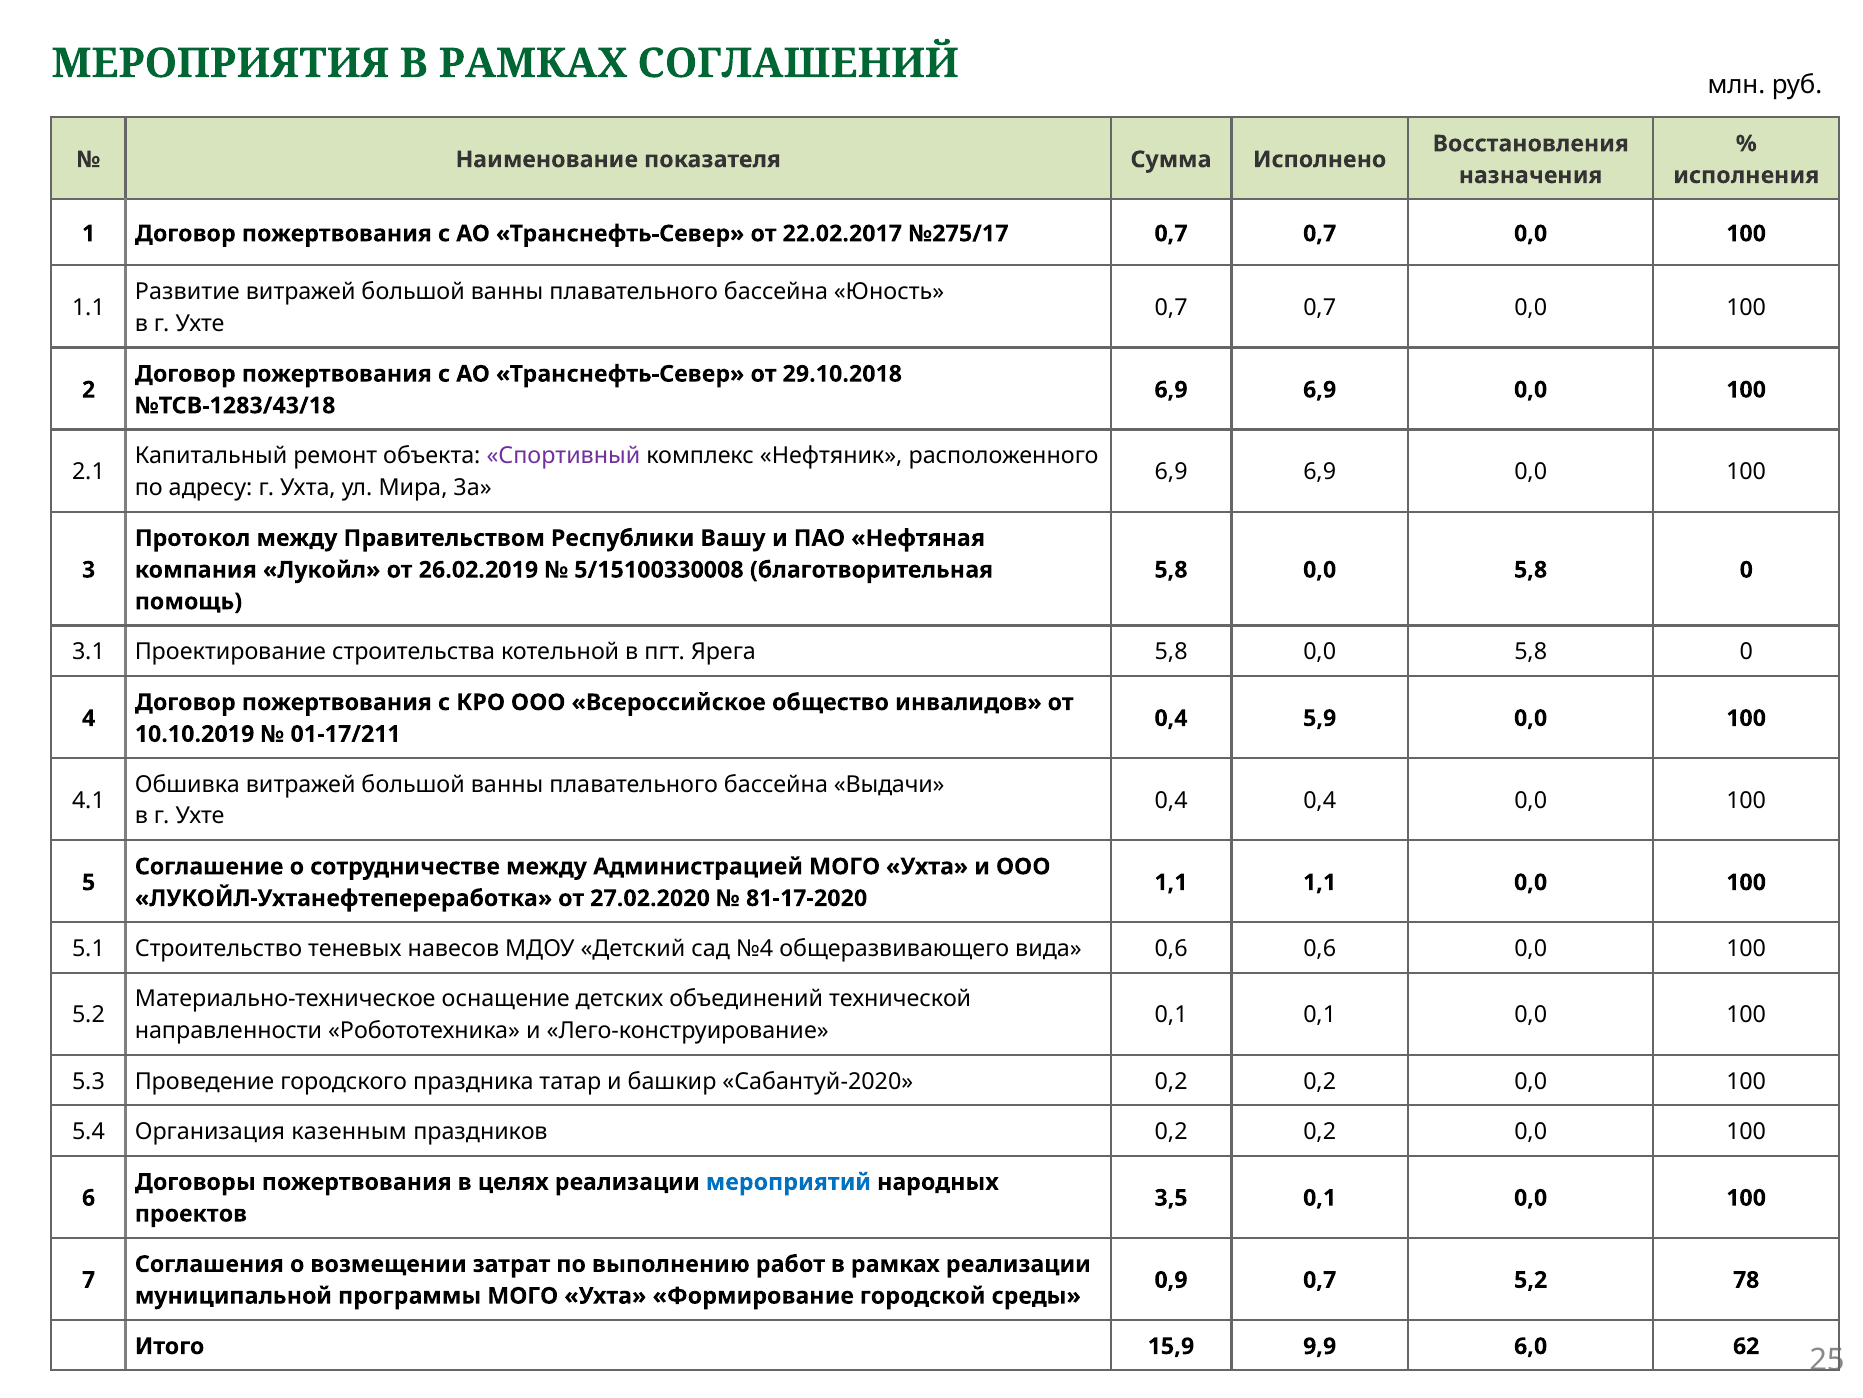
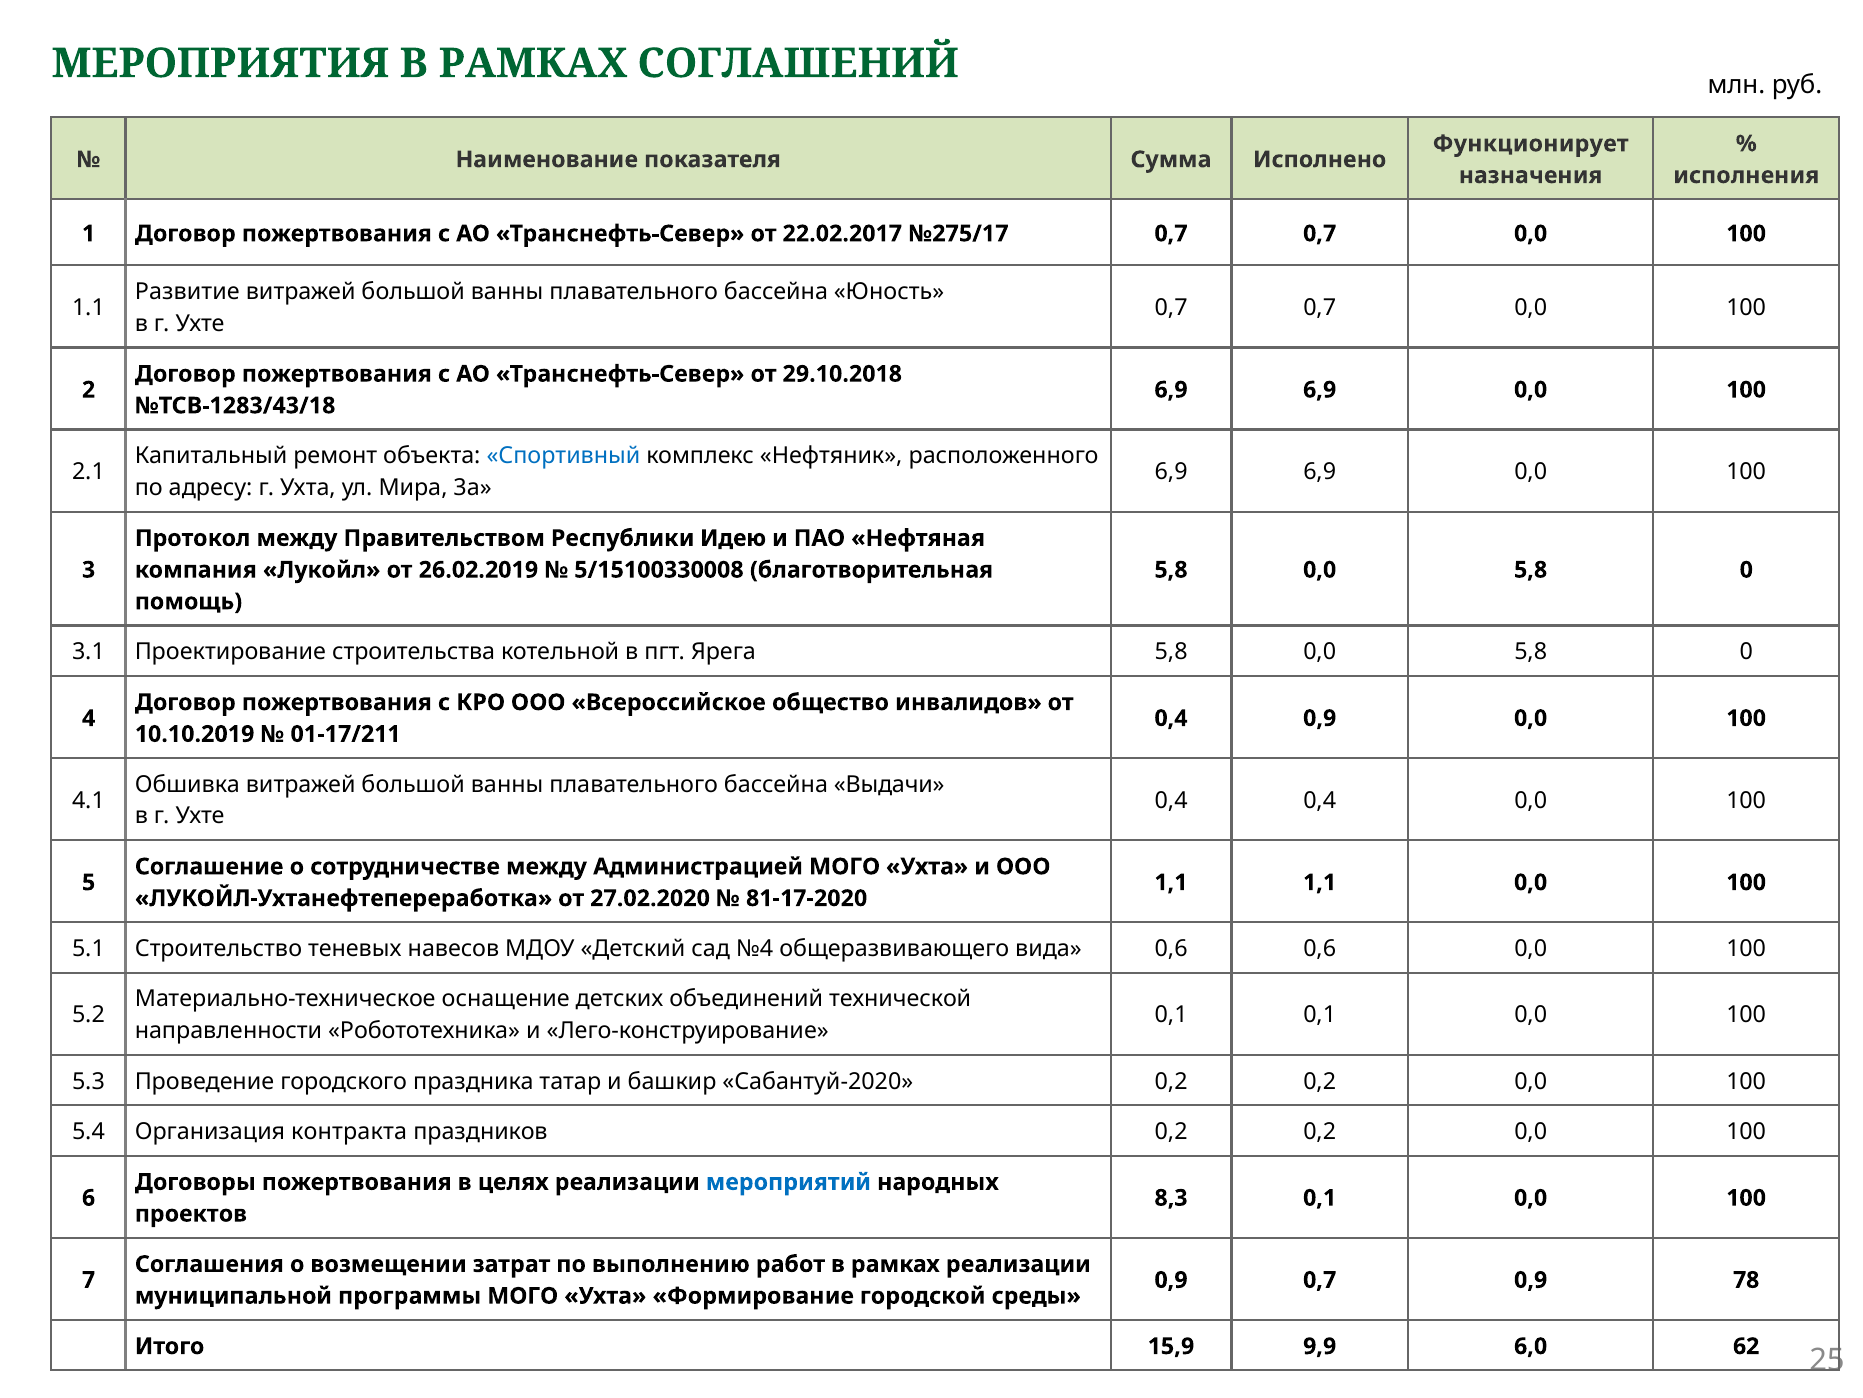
Восстановления: Восстановления -> Функционирует (1531, 144)
Спортивный colour: purple -> blue (563, 456)
Вашу: Вашу -> Идею (733, 538)
0,4 5,9: 5,9 -> 0,9 (1320, 718)
казенным: казенным -> контракта (349, 1131)
3,5: 3,5 -> 8,3 (1171, 1197)
0,7 5,2: 5,2 -> 0,9 (1531, 1279)
